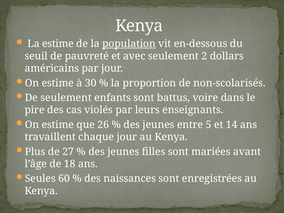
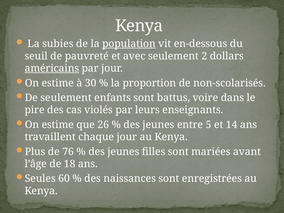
La estime: estime -> subies (58, 44)
américains underline: none -> present (52, 68)
27: 27 -> 76 (68, 152)
